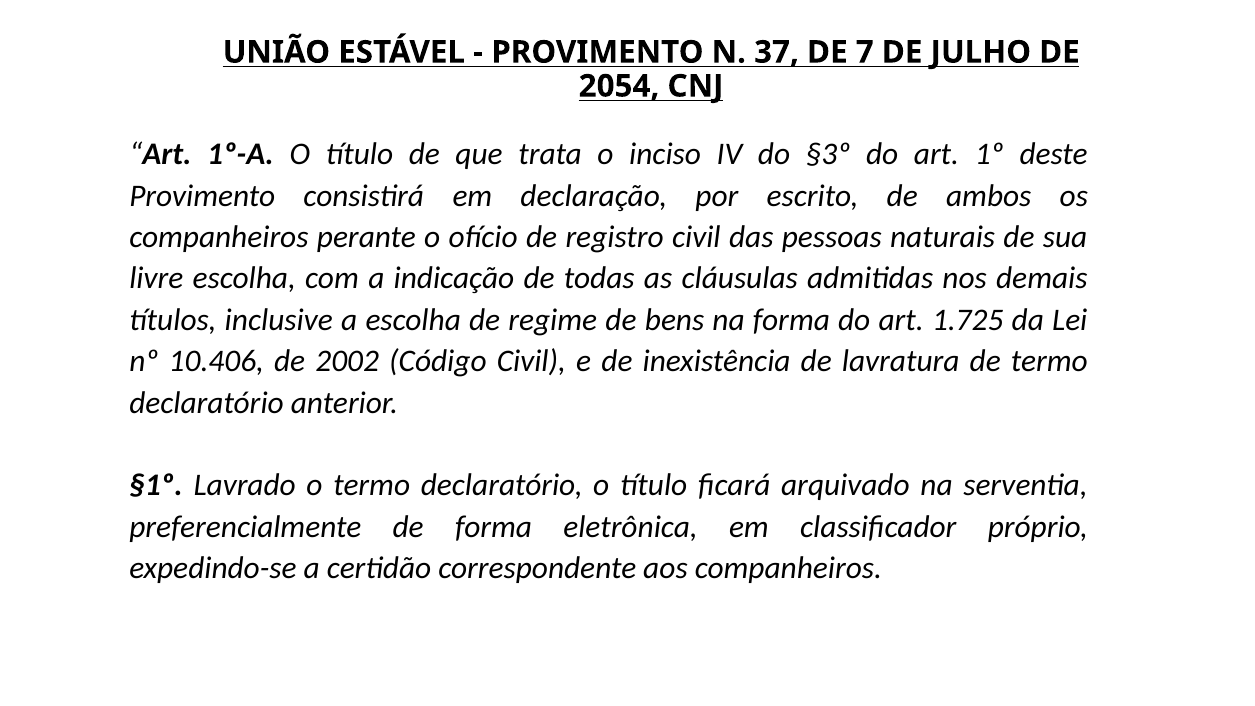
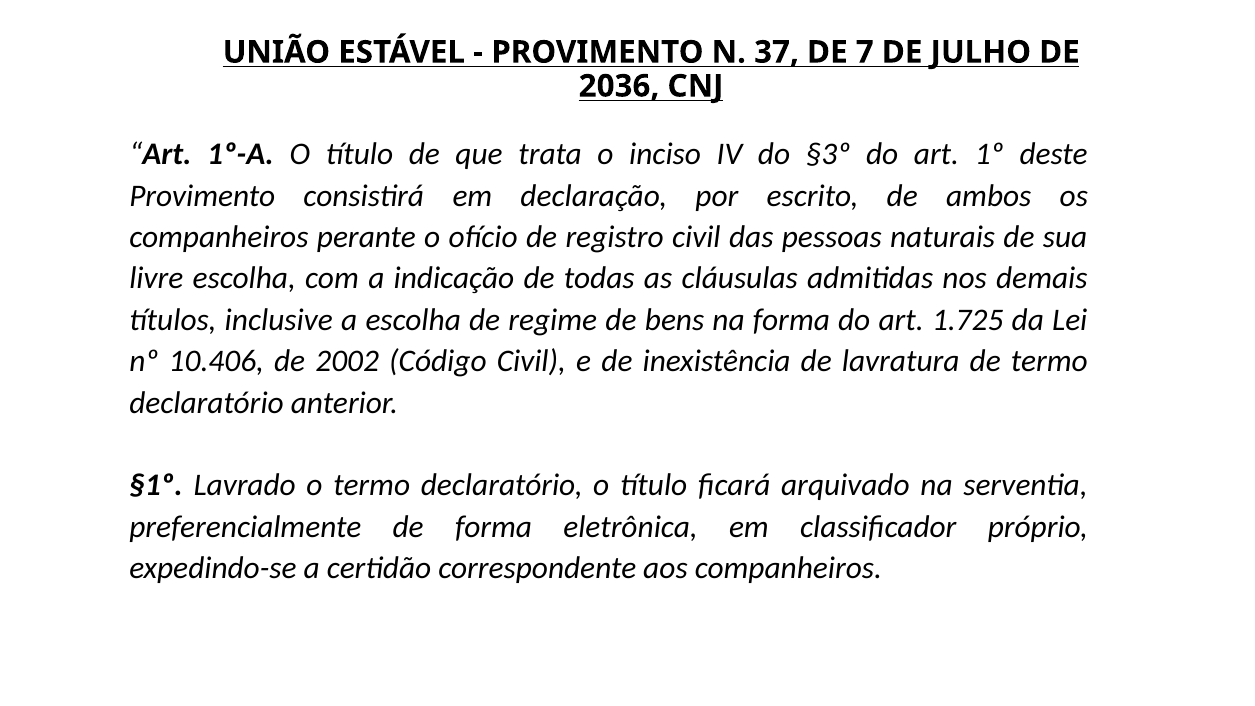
2054: 2054 -> 2036 (619, 86)
